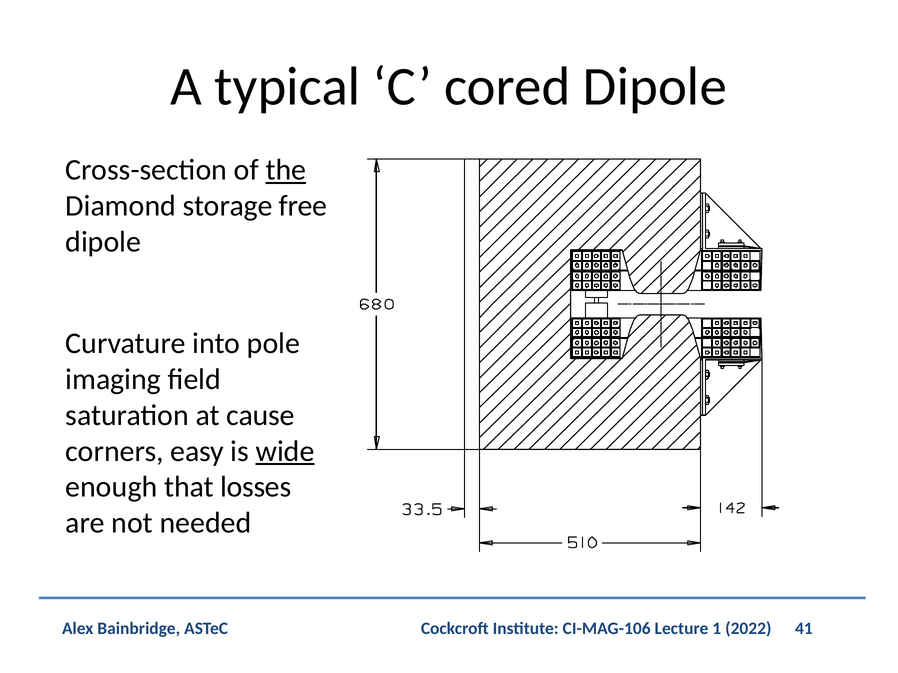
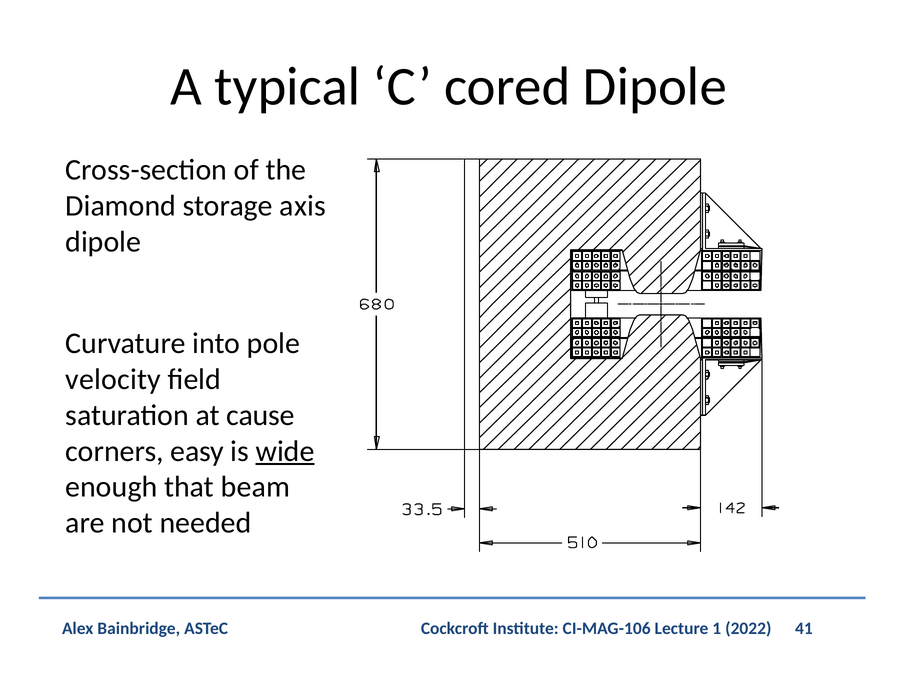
the underline: present -> none (286, 170)
free: free -> axis (303, 206)
imaging: imaging -> velocity (113, 380)
losses: losses -> beam (255, 487)
